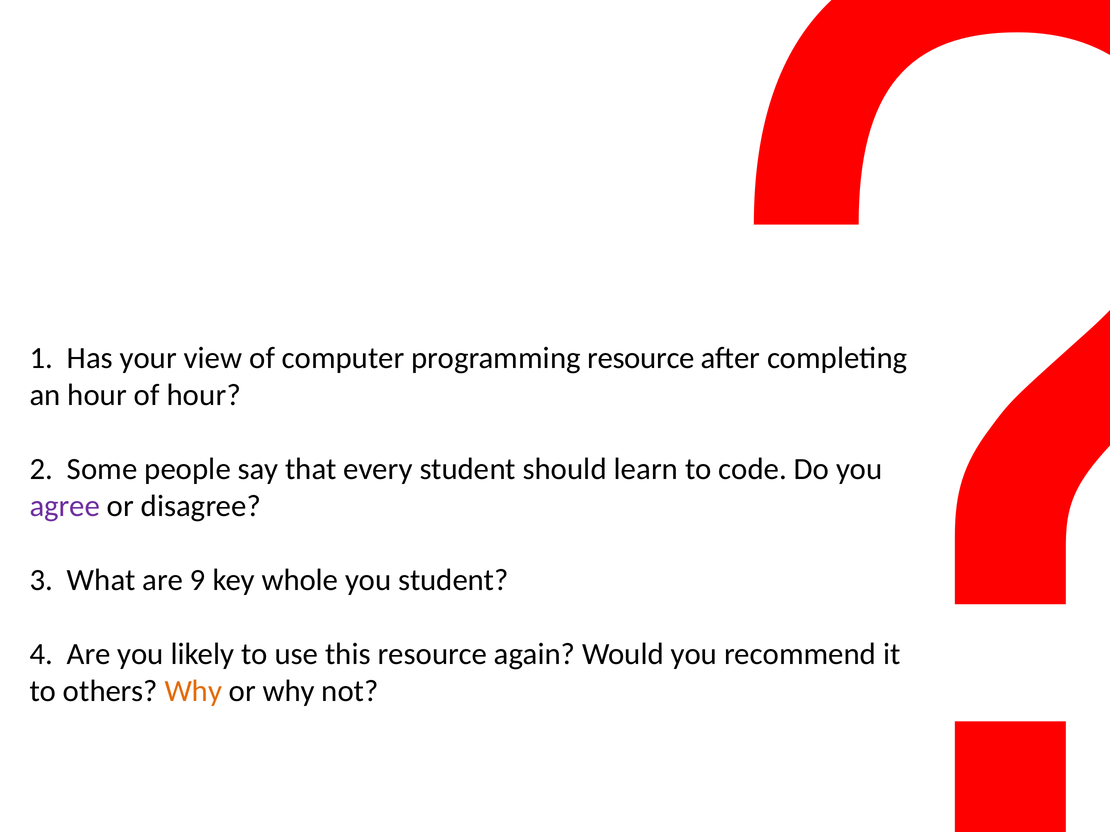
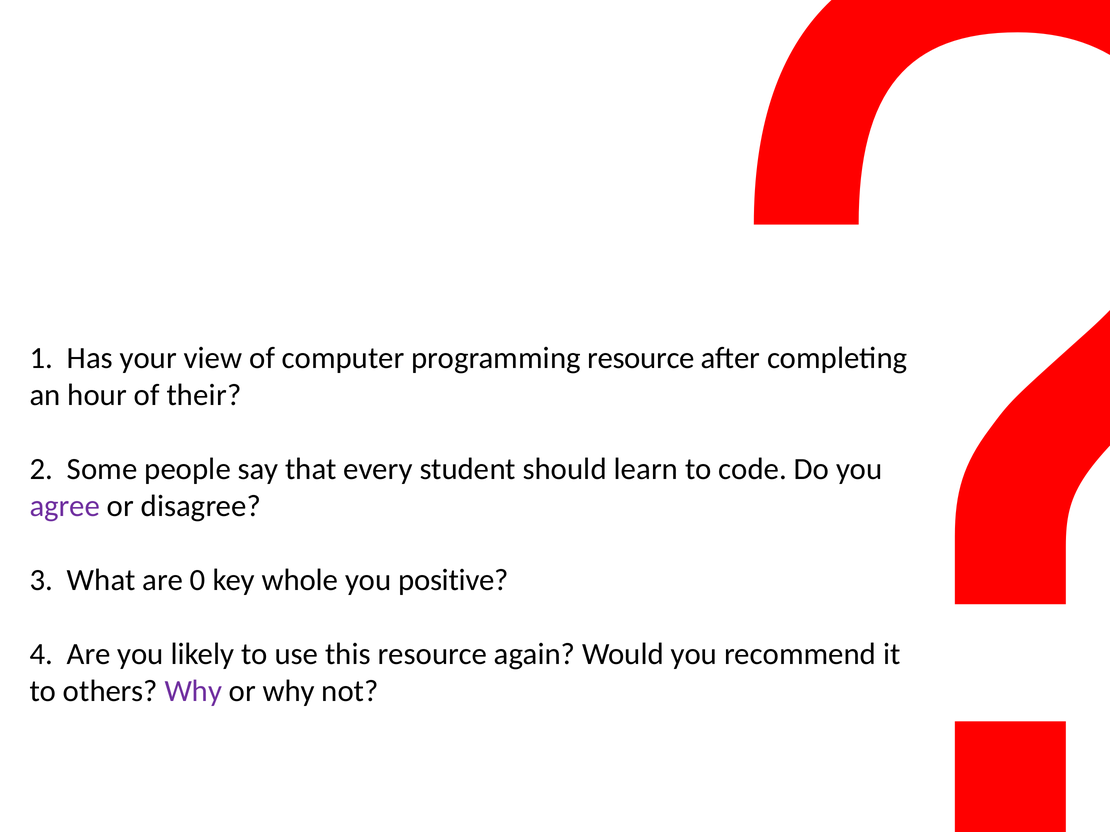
of hour: hour -> their (204, 395)
9: 9 -> 0 (198, 580)
you student: student -> positive (453, 580)
Why colour: orange -> purple (193, 691)
